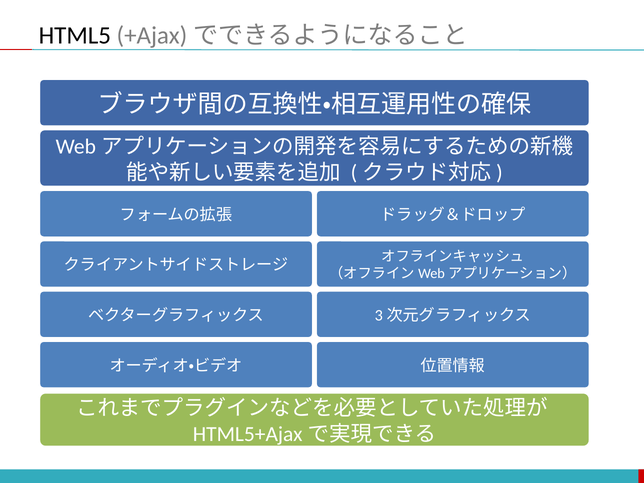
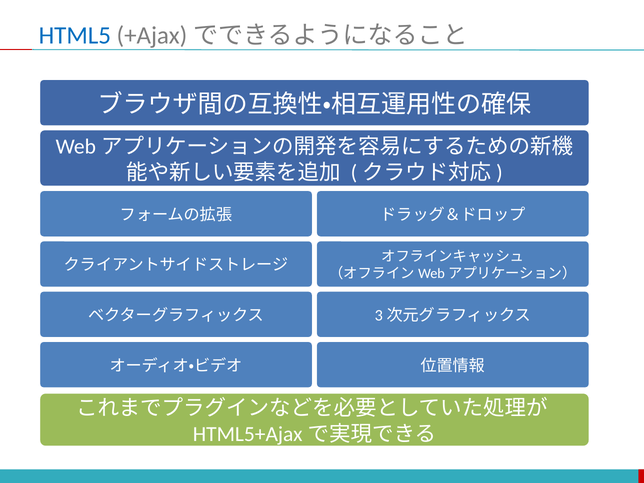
HTML5 colour: black -> blue (75, 36)
